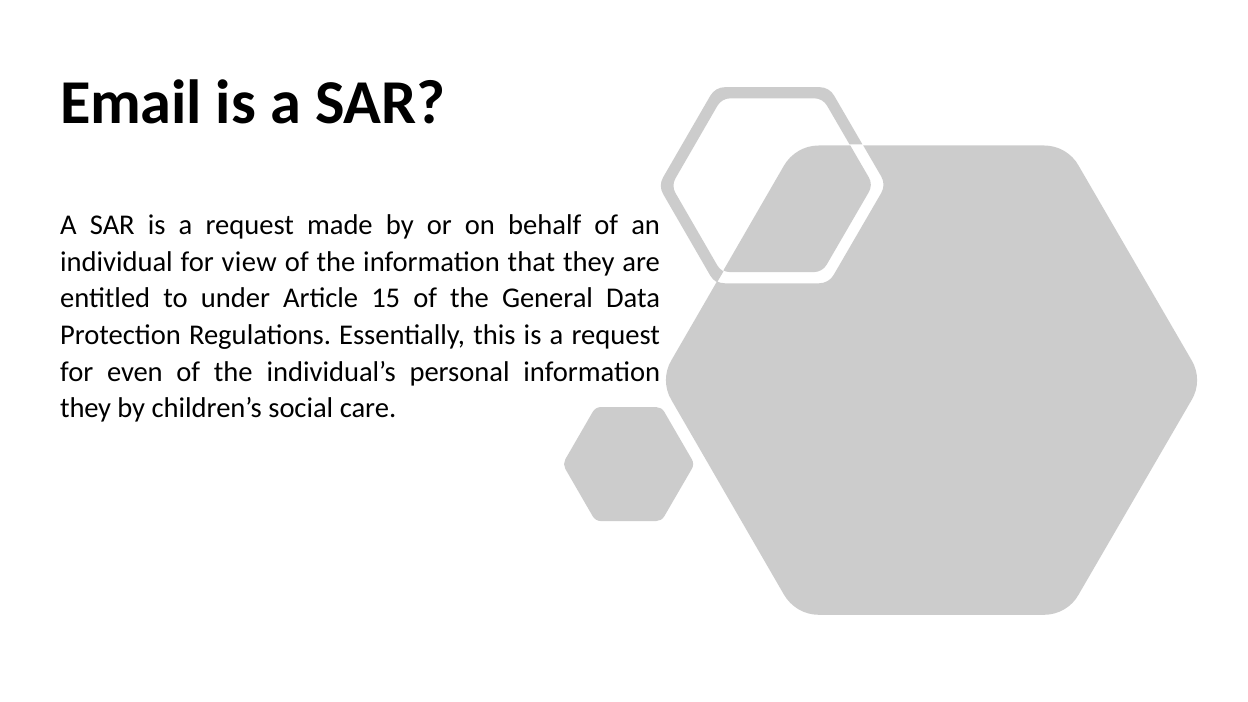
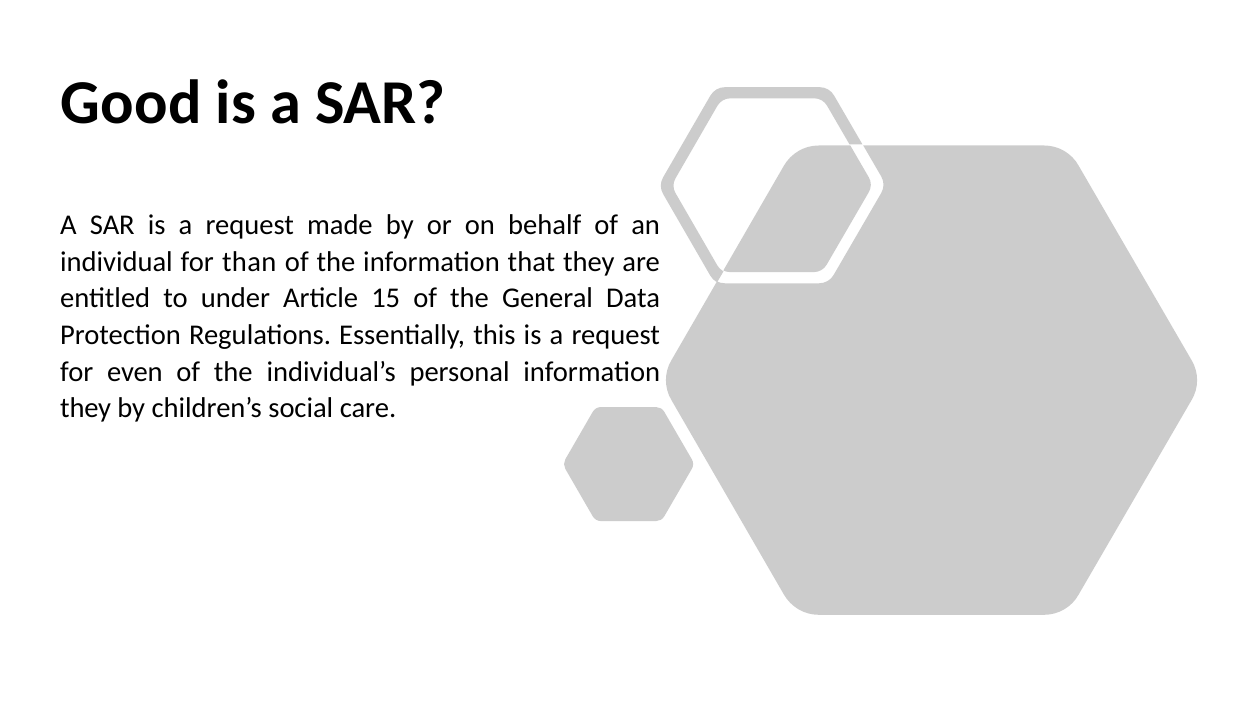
Email: Email -> Good (131, 103)
view: view -> than (249, 262)
